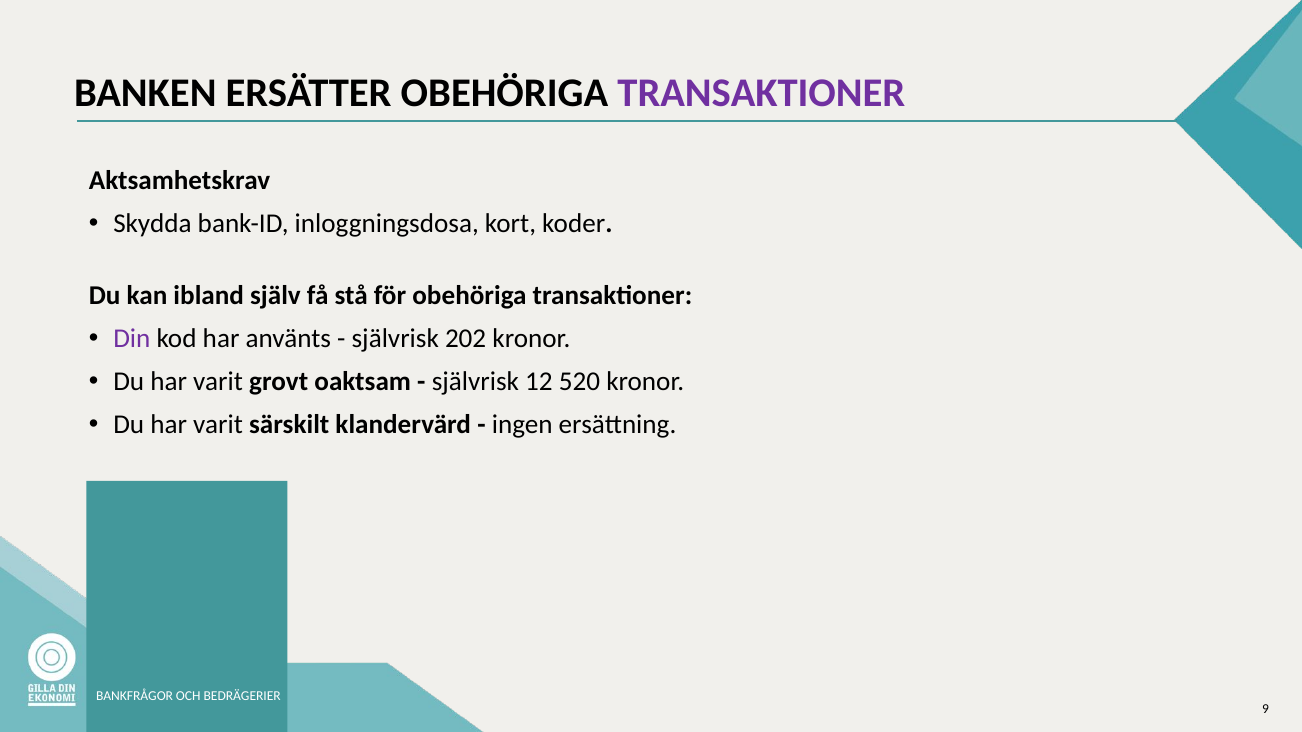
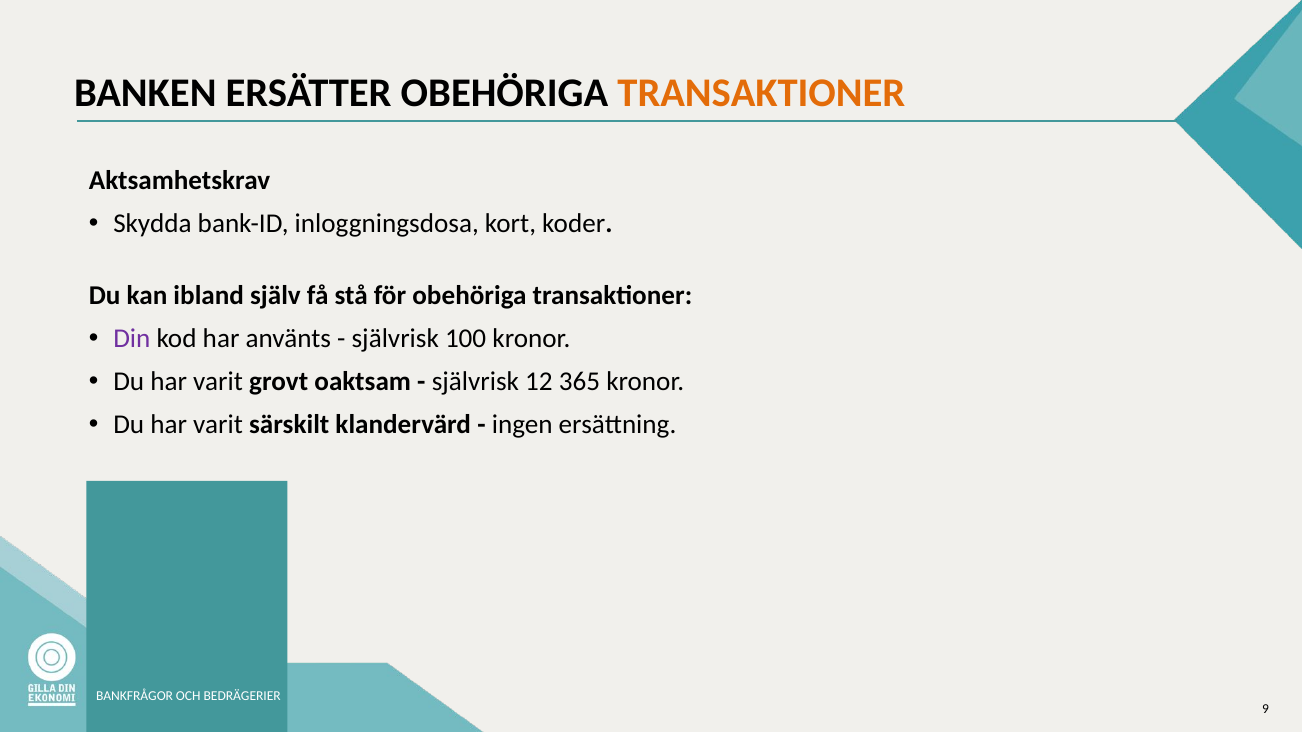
TRANSAKTIONER colour: purple -> orange (761, 93)
202: 202 -> 100 (466, 339)
520: 520 -> 365 (579, 382)
